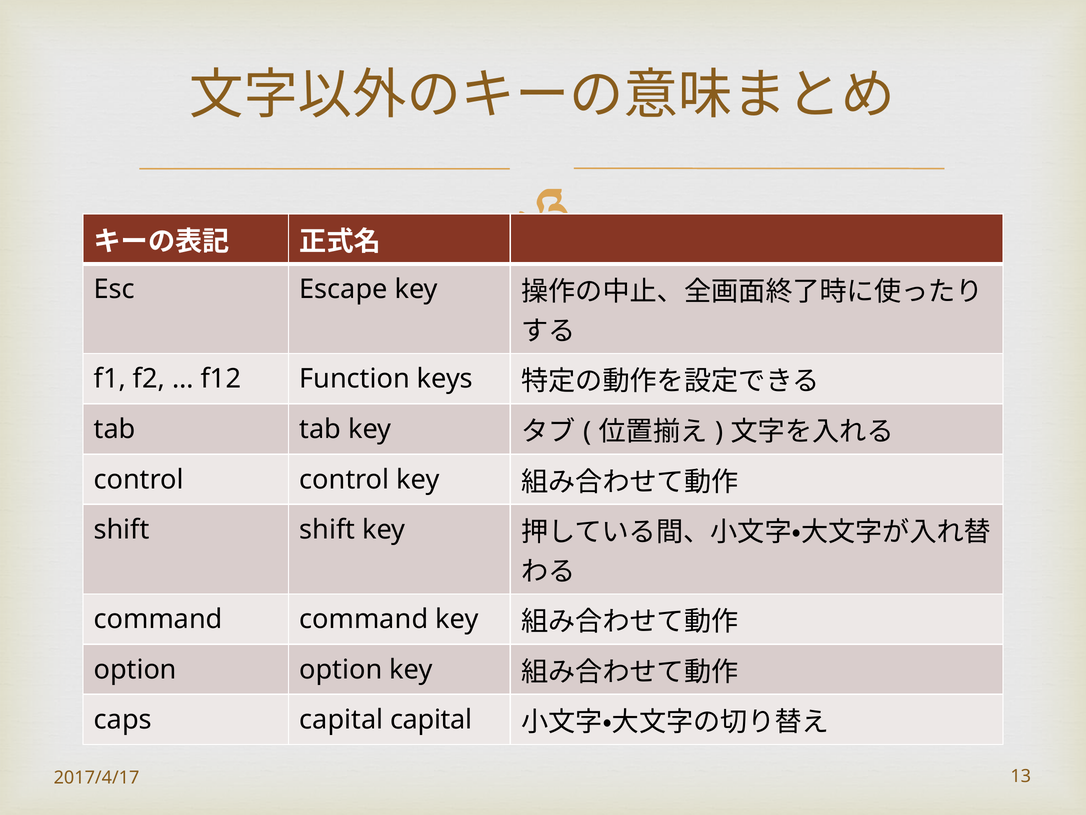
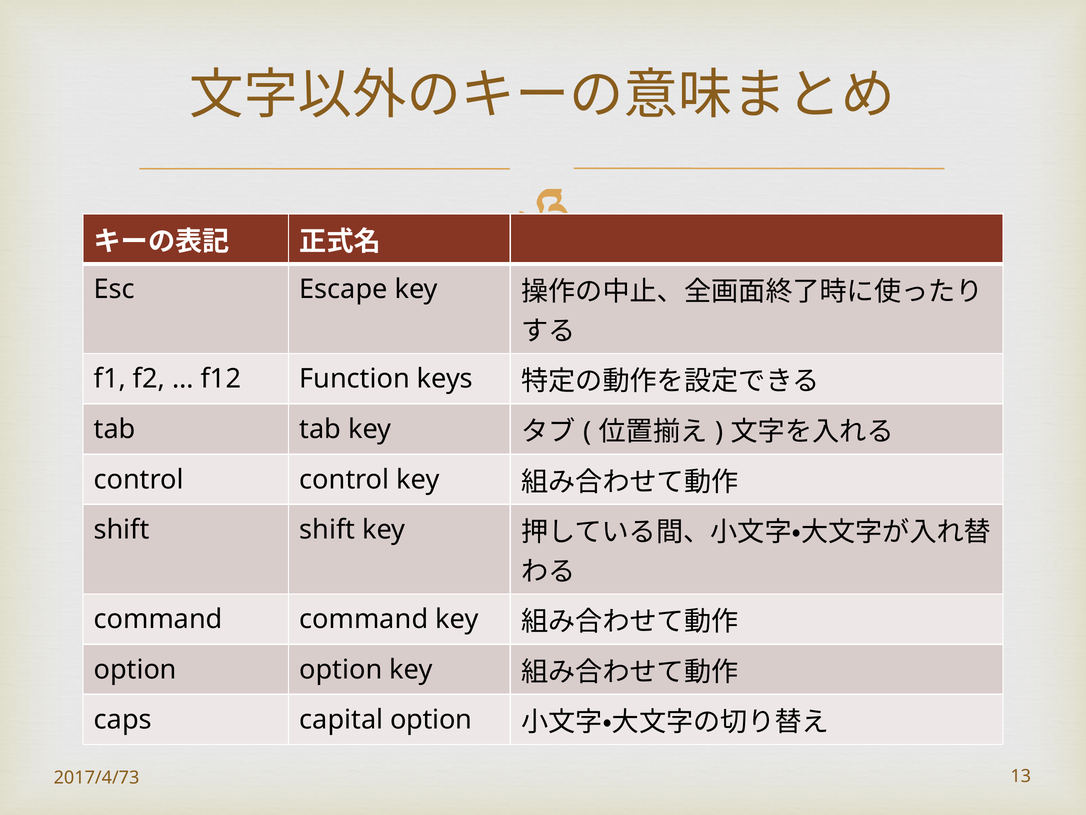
capital capital: capital -> option (431, 719)
2017/4/17: 2017/4/17 -> 2017/4/73 (97, 777)
